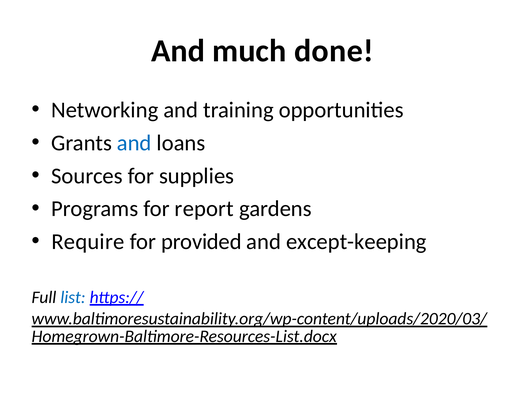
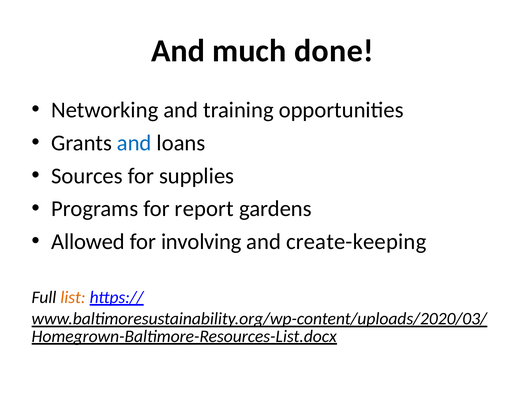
Require: Require -> Allowed (88, 241)
provided: provided -> involving (201, 241)
except-keeping: except-keeping -> create-keeping (356, 241)
list colour: blue -> orange (73, 297)
